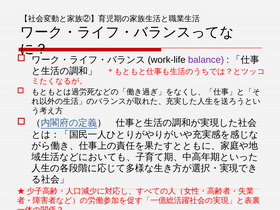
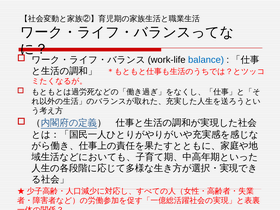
balance colour: purple -> blue (206, 60)
